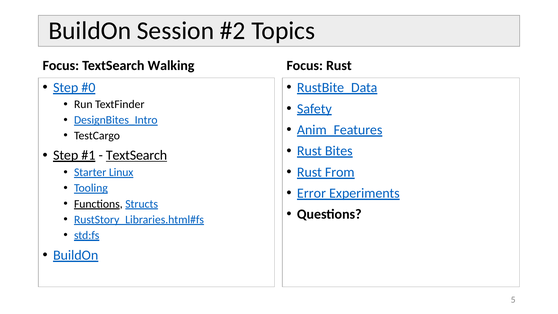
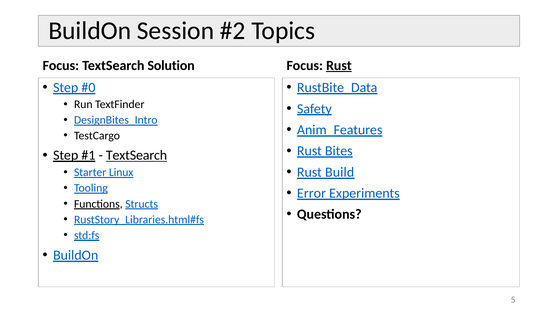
Walking: Walking -> Solution (171, 65)
Rust underline: none -> present (339, 65)
From: From -> Build (340, 172)
